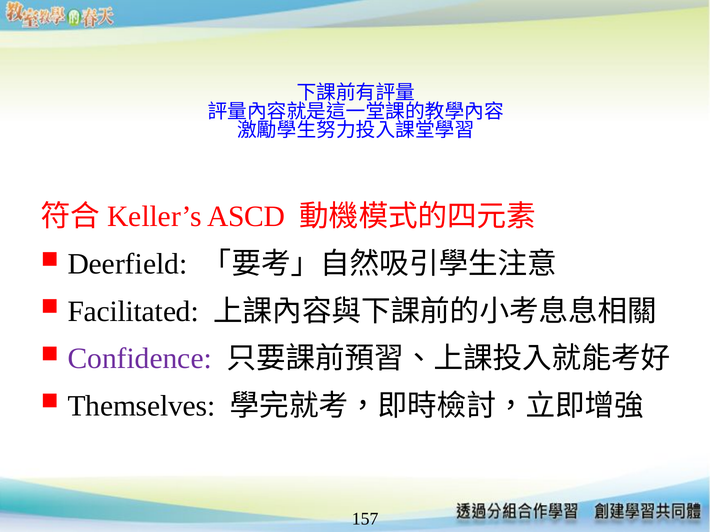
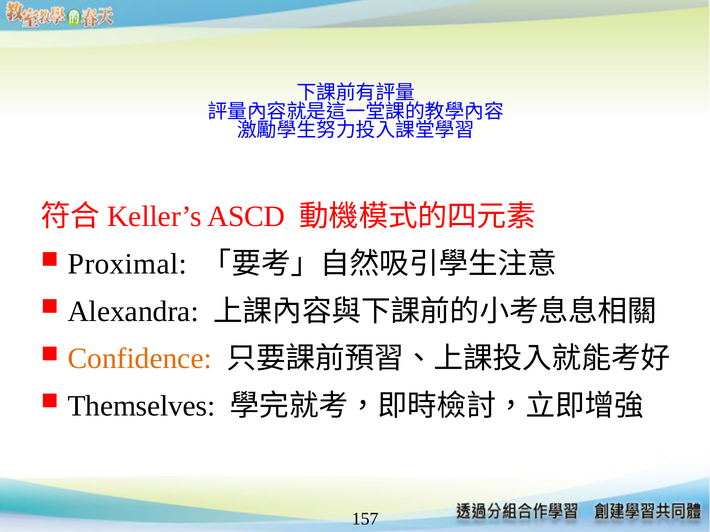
Deerfield: Deerfield -> Proximal (127, 264)
Facilitated: Facilitated -> Alexandra (133, 312)
Confidence colour: purple -> orange (140, 359)
